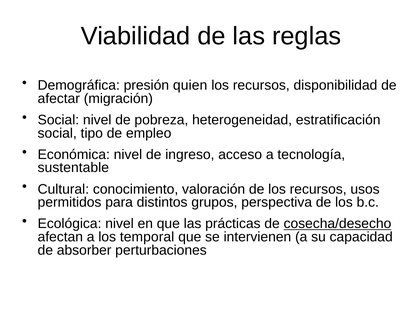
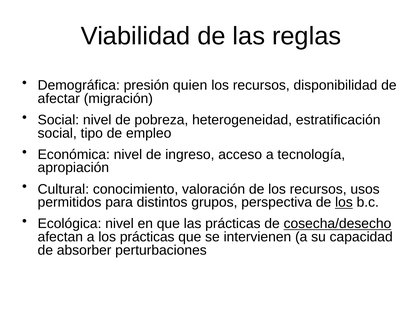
sustentable: sustentable -> apropiación (73, 168)
los underline: none -> present (344, 203)
los temporal: temporal -> prácticas (147, 237)
